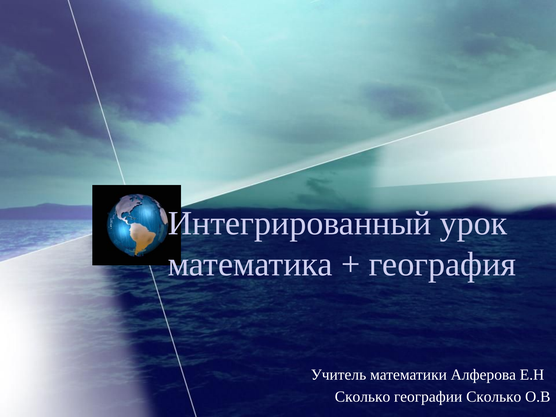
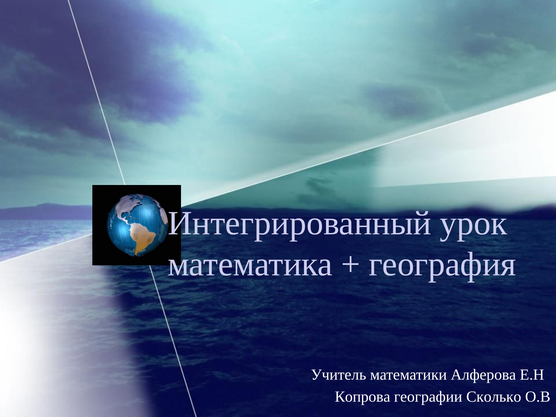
Сколько: Сколько -> Копрова (363, 397)
